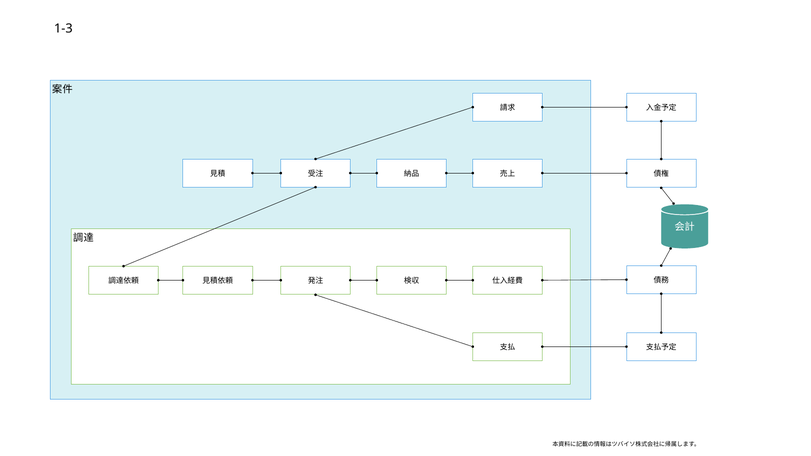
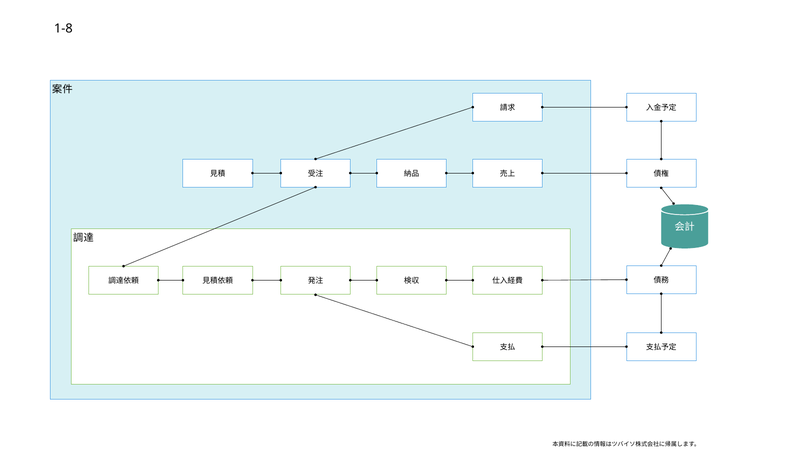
1-3: 1-3 -> 1-8 (63, 29)
